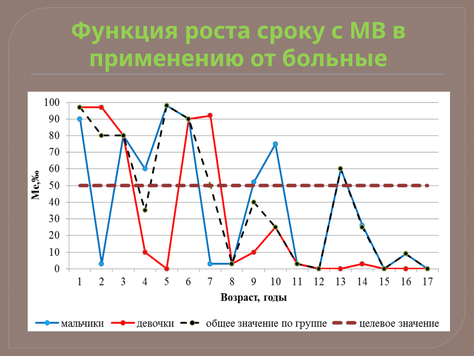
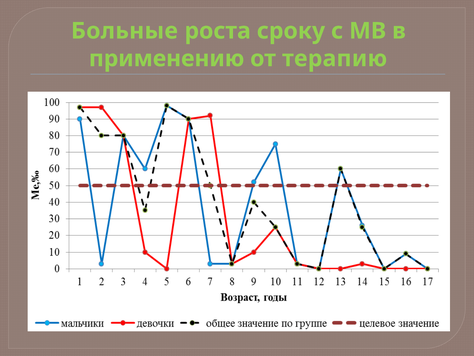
Функция: Функция -> Больные (124, 31)
больные: больные -> терапию (335, 59)
